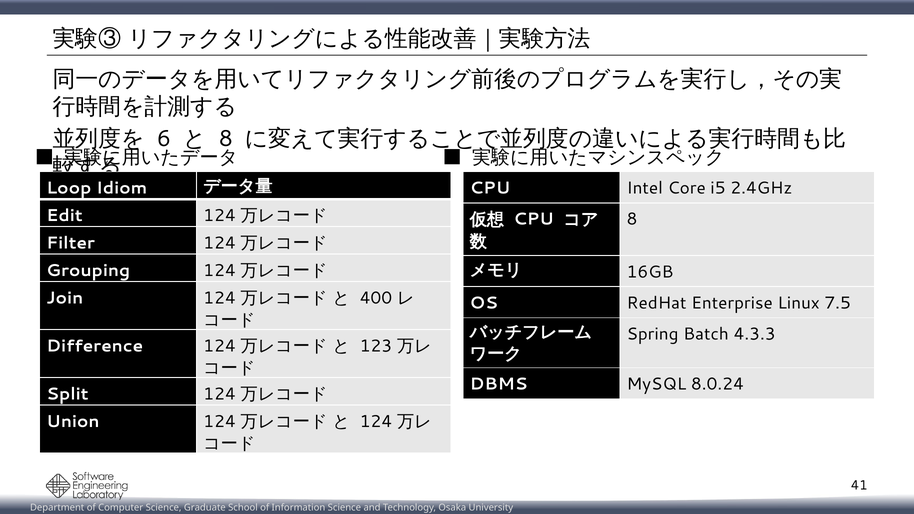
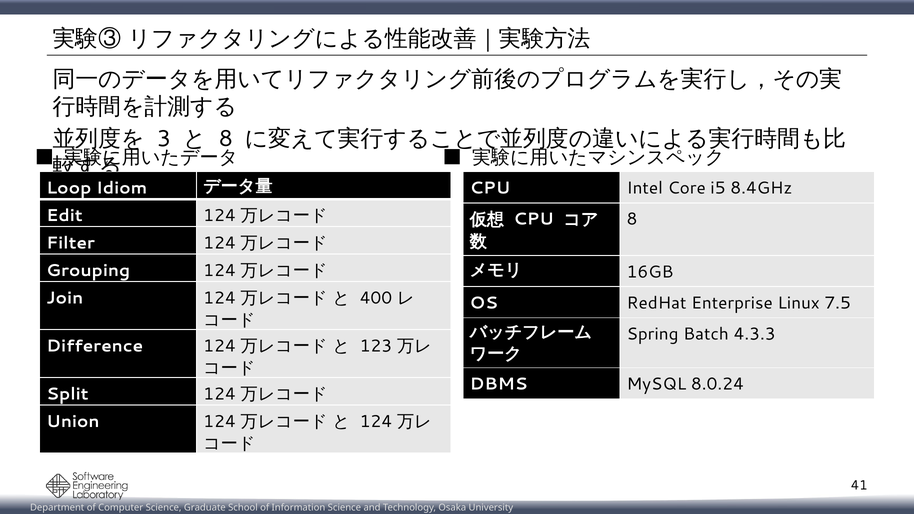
6: 6 -> 3 (164, 139)
2.4GHz: 2.4GHz -> 8.4GHz (761, 188)
